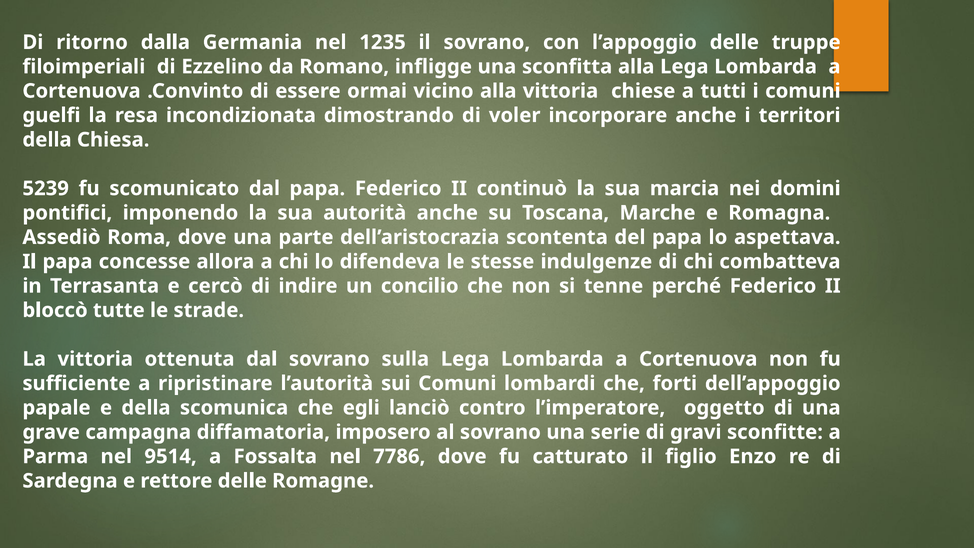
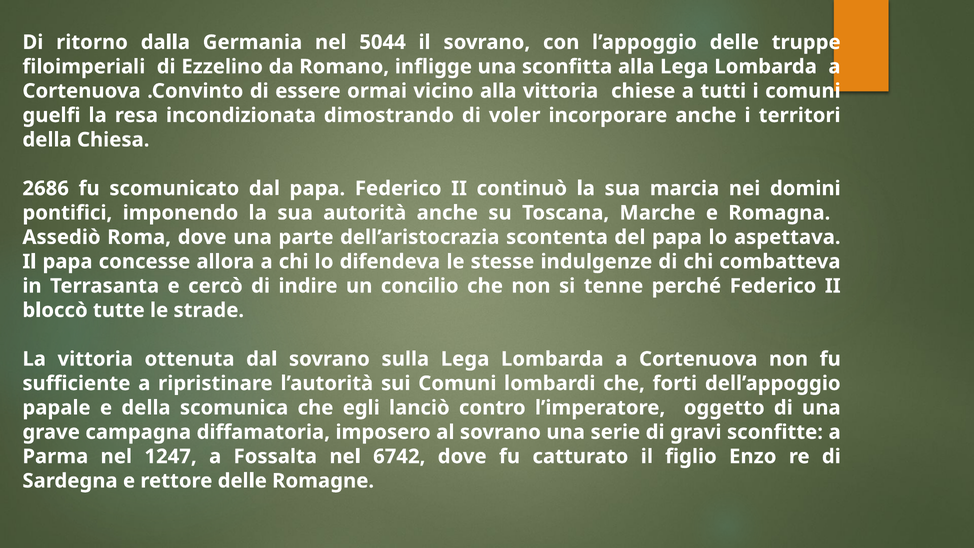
1235: 1235 -> 5044 (383, 42)
5239: 5239 -> 2686 (46, 188)
9514: 9514 -> 1247 (171, 456)
7786: 7786 -> 6742 (399, 456)
